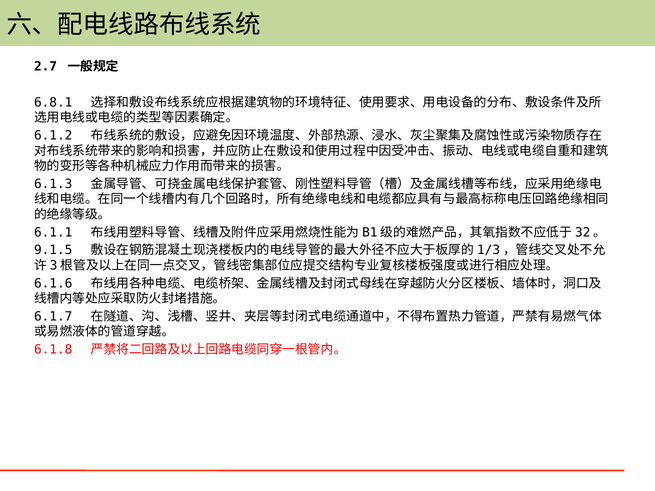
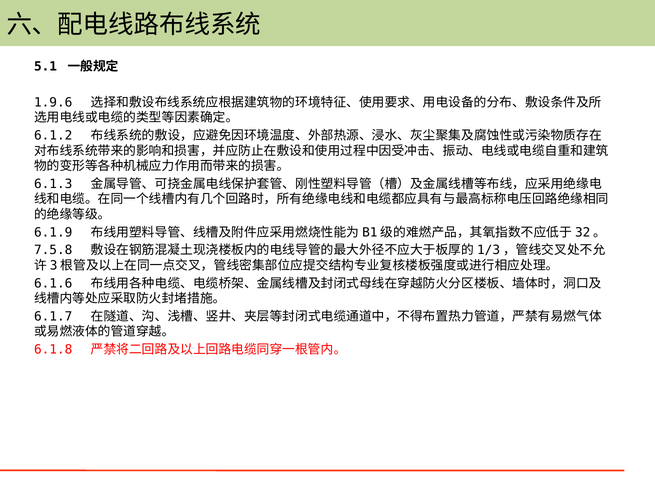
2.7: 2.7 -> 5.1 (45, 67)
6.8.1: 6.8.1 -> 1.9.6 (53, 102)
6.1.1: 6.1.1 -> 6.1.9 (53, 232)
9.1.5: 9.1.5 -> 7.5.8 (53, 250)
